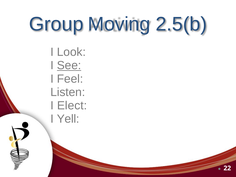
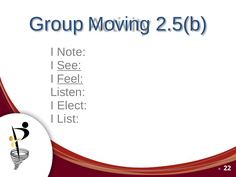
Look: Look -> Note (71, 52)
Feel underline: none -> present (70, 79)
Yell: Yell -> List (68, 119)
